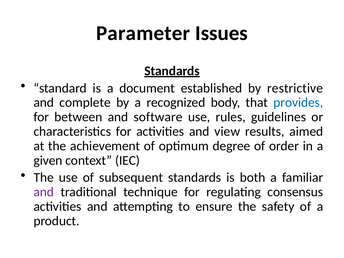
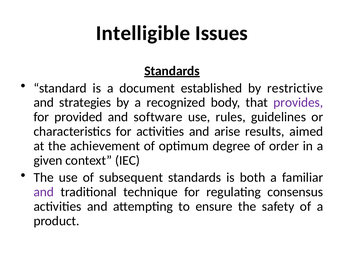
Parameter: Parameter -> Intelligible (143, 33)
complete: complete -> strategies (85, 103)
provides colour: blue -> purple (298, 103)
between: between -> provided (78, 117)
view: view -> arise (227, 131)
